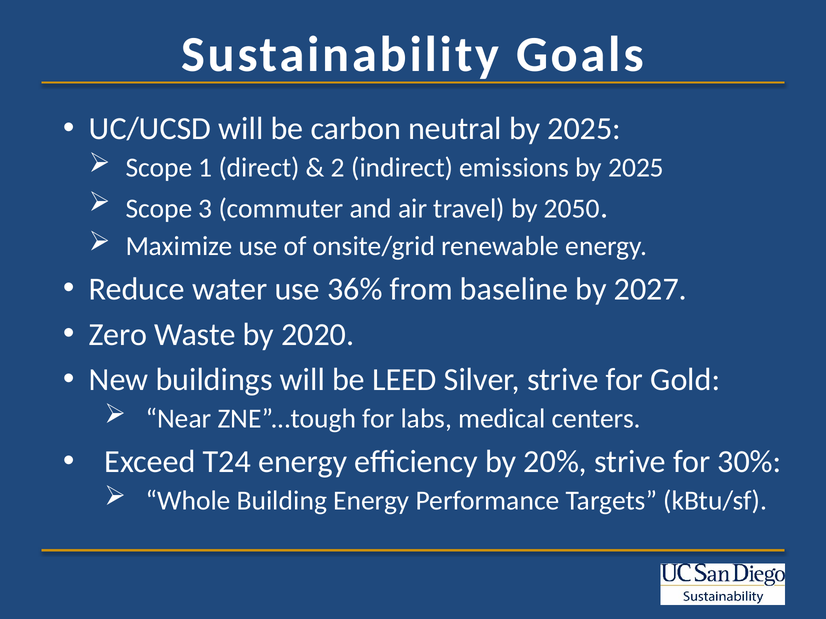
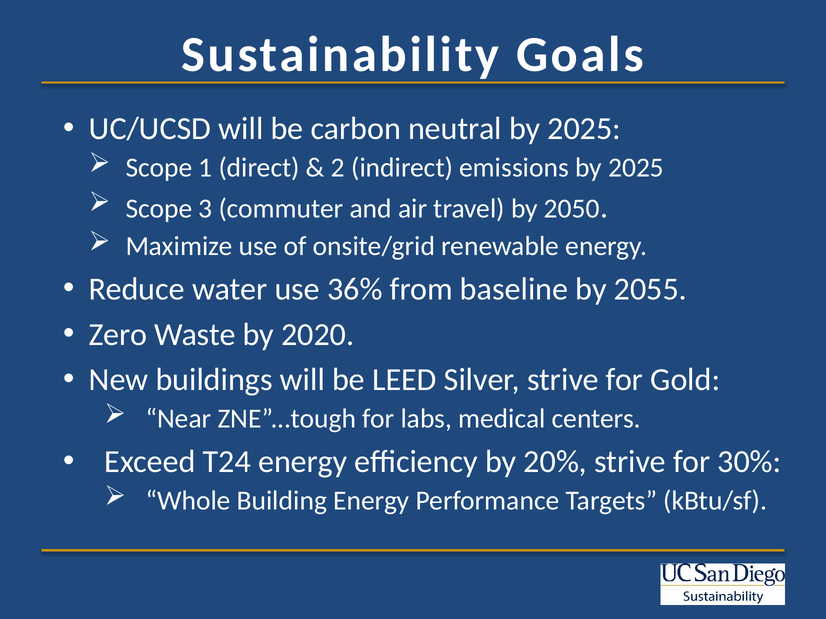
2027: 2027 -> 2055 (650, 289)
